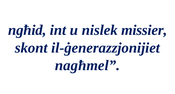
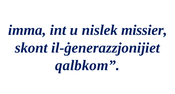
ngħid: ngħid -> imma (27, 30)
nagħmel: nagħmel -> qalbkom (87, 66)
